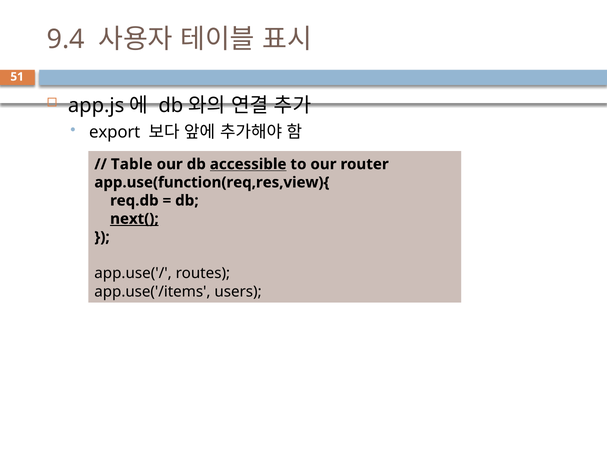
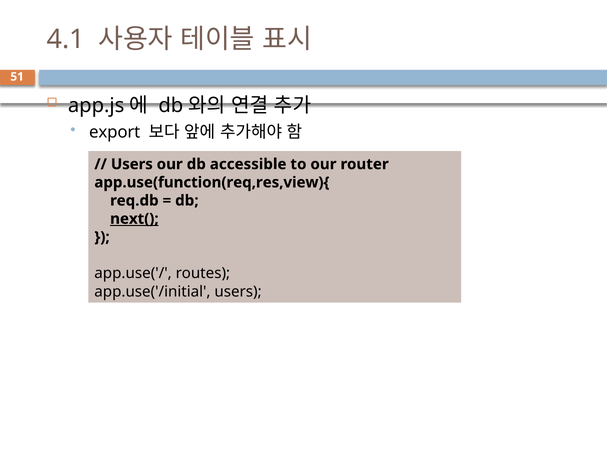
9.4: 9.4 -> 4.1 (66, 40)
Table: Table -> Users (132, 164)
accessible underline: present -> none (248, 164)
app.use('/items: app.use('/items -> app.use('/initial (152, 292)
